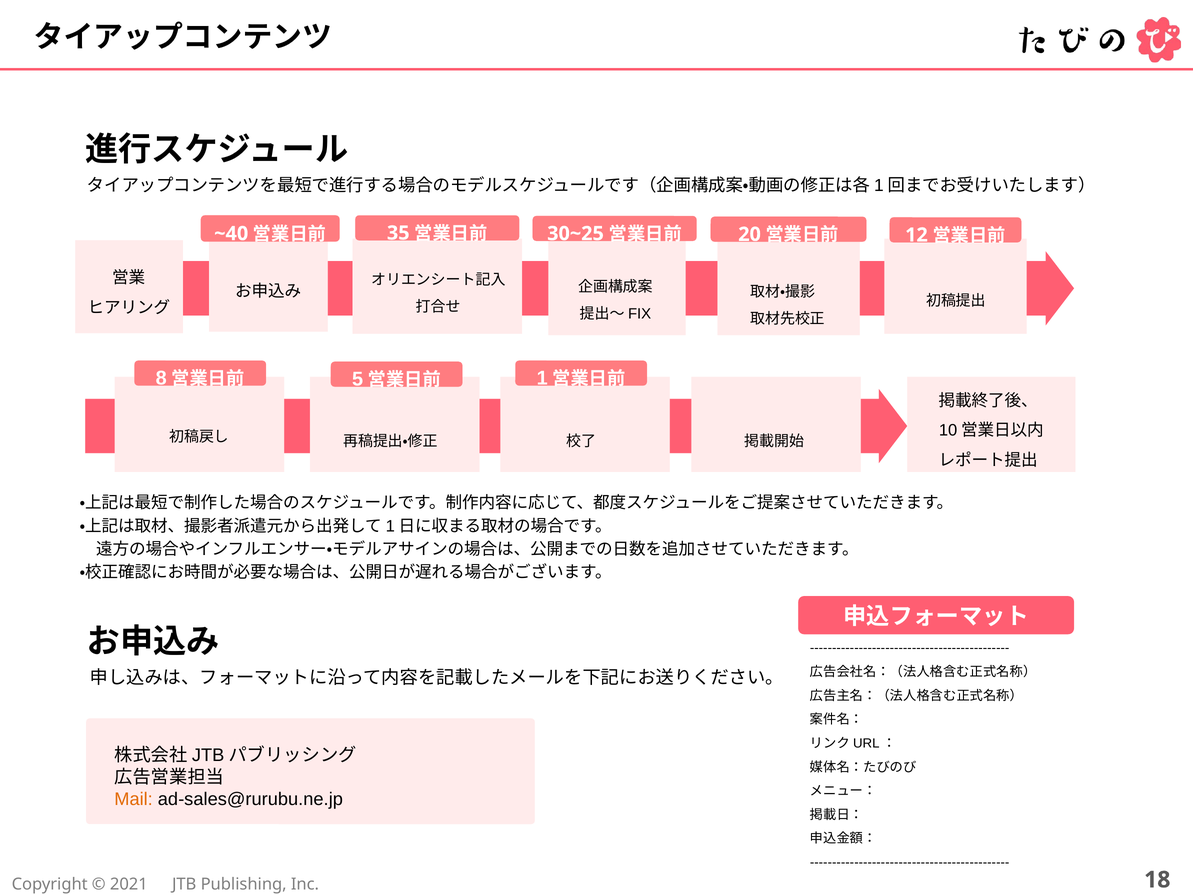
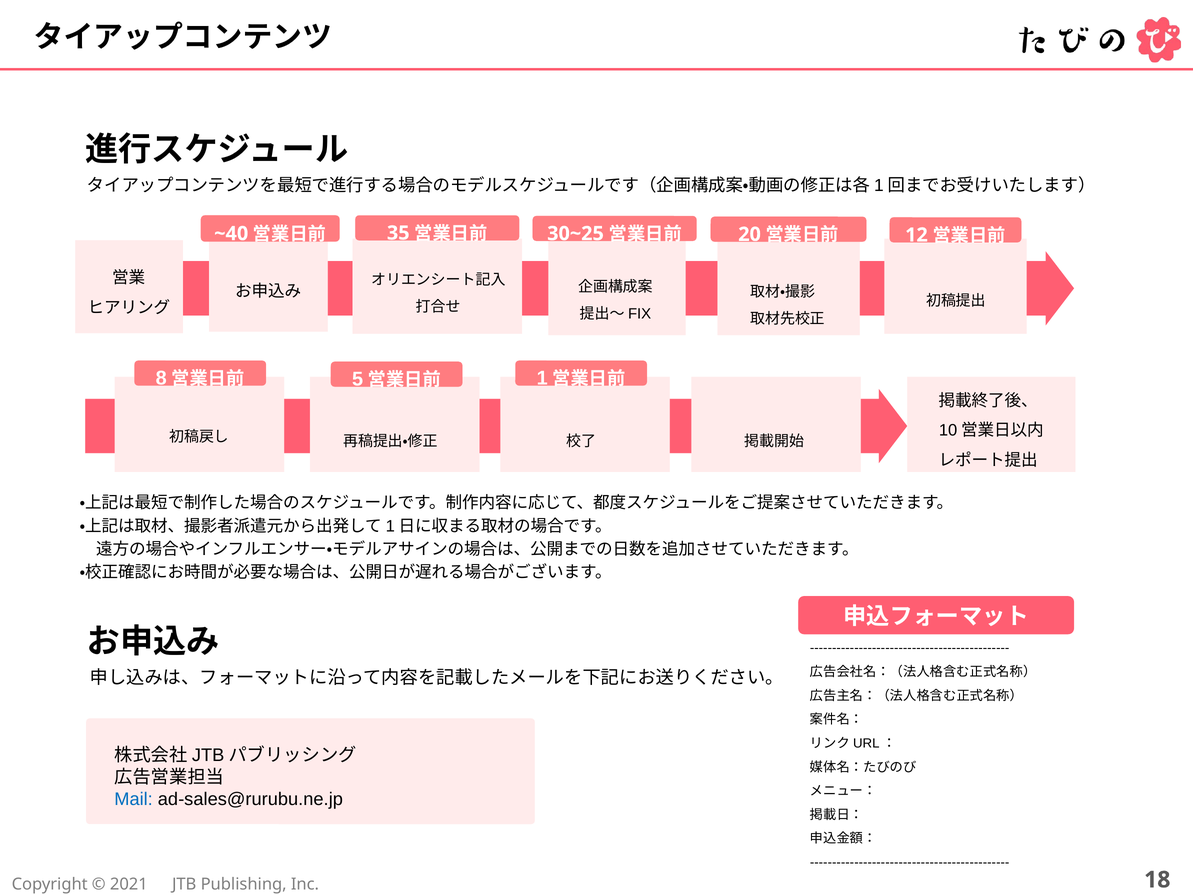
Mail colour: orange -> blue (134, 799)
